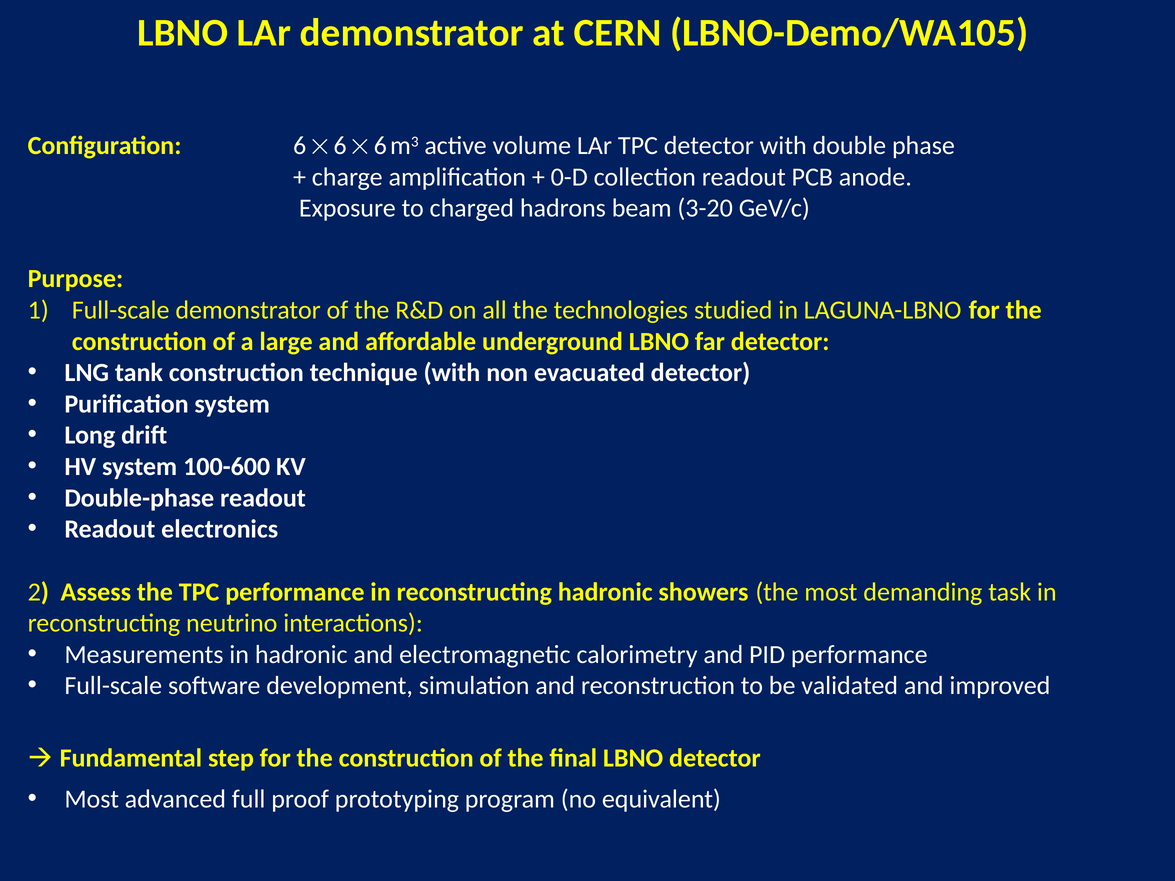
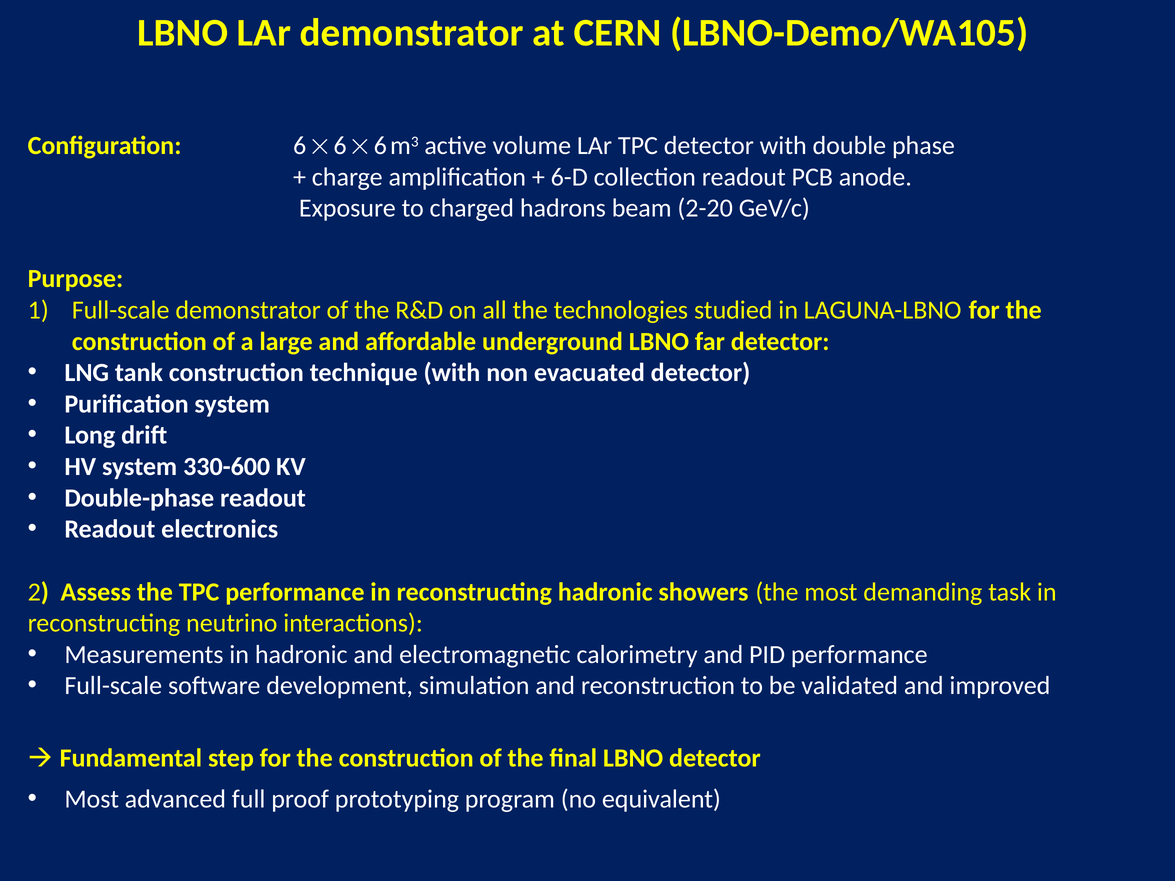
0-D: 0-D -> 6-D (569, 177)
3-20: 3-20 -> 2-20 (705, 208)
100-600: 100-600 -> 330-600 (227, 467)
